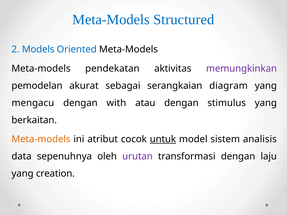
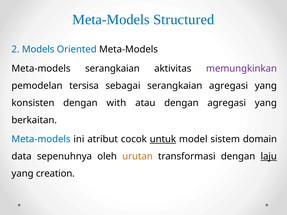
Meta-models pendekatan: pendekatan -> serangkaian (112, 69)
akurat: akurat -> tersisa (84, 86)
serangkaian diagram: diagram -> agregasi (229, 86)
mengacu: mengacu -> konsisten (33, 103)
dengan stimulus: stimulus -> agregasi (227, 103)
Meta-models colour: orange -> blue (41, 139)
analisis: analisis -> domain (260, 139)
urutan colour: purple -> orange (137, 157)
laju underline: none -> present (269, 157)
